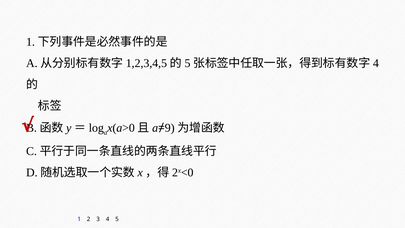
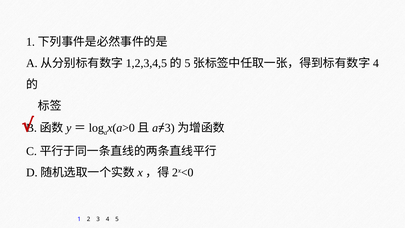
9: 9 -> 3 (170, 128)
